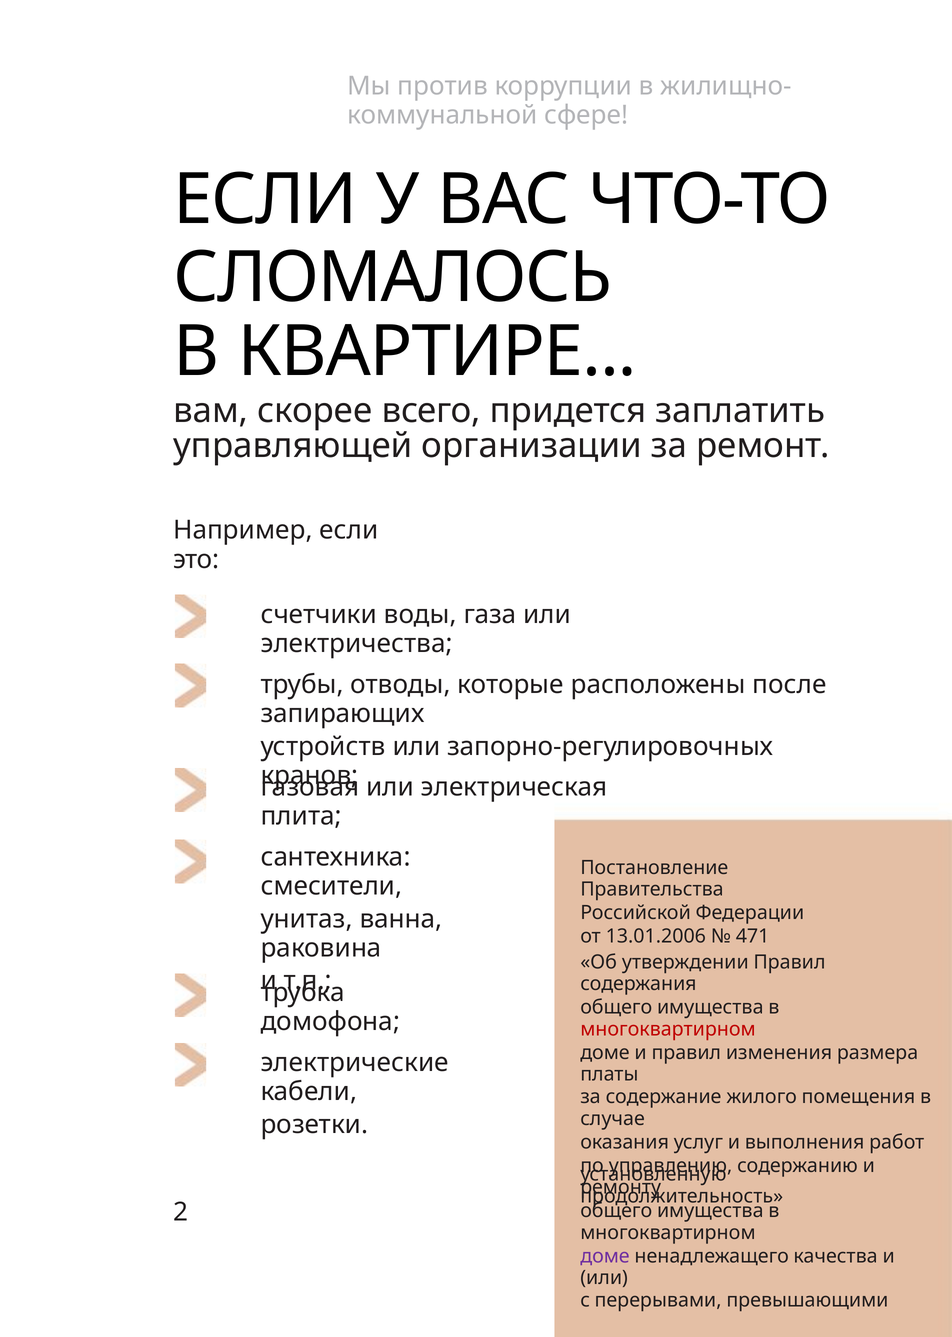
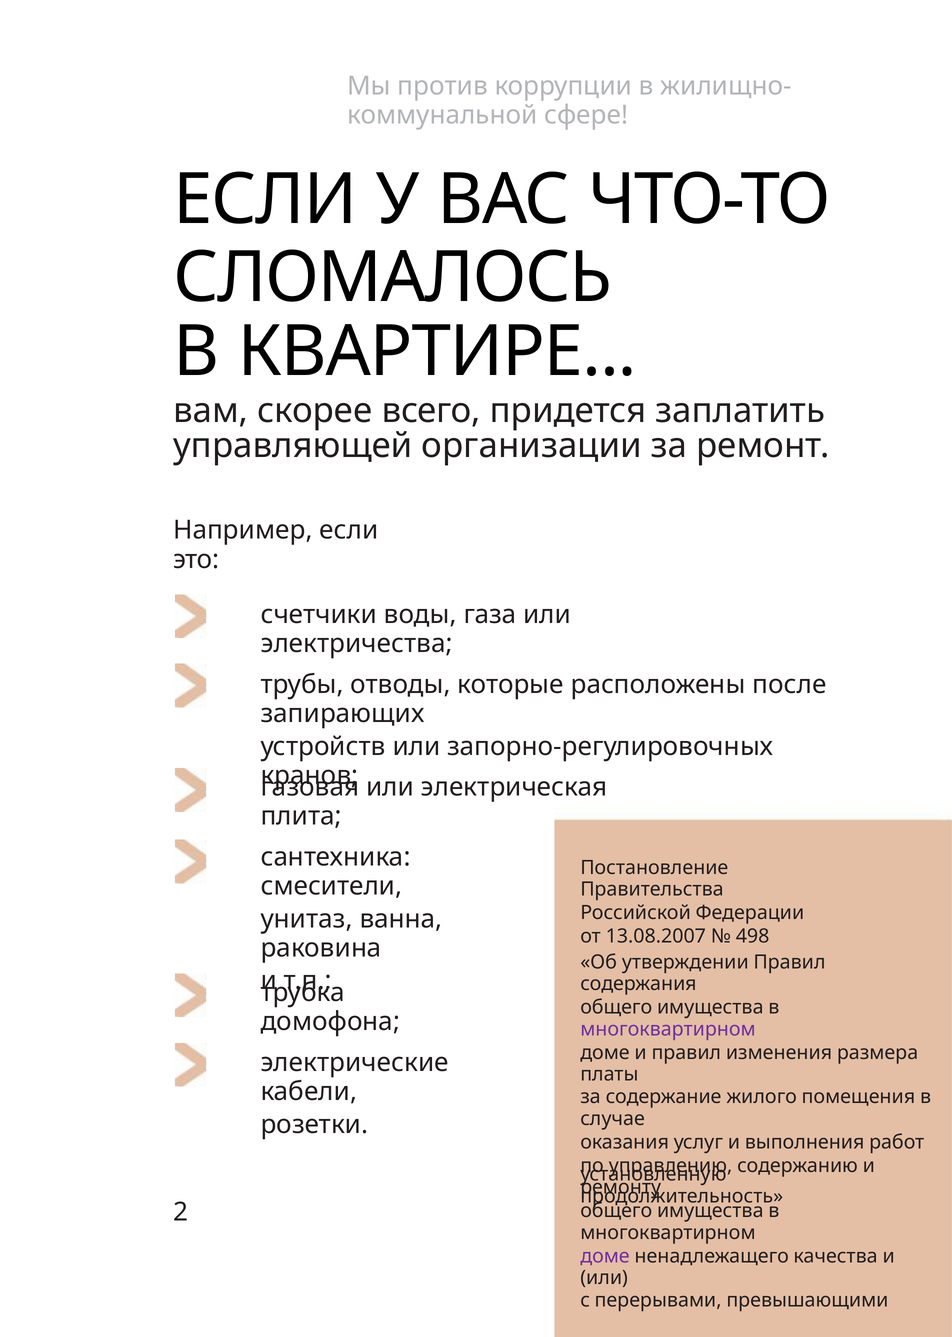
13.01.2006: 13.01.2006 -> 13.08.2007 (656, 936)
471: 471 -> 498 (753, 936)
многоквартирном colour: red -> purple (668, 1029)
